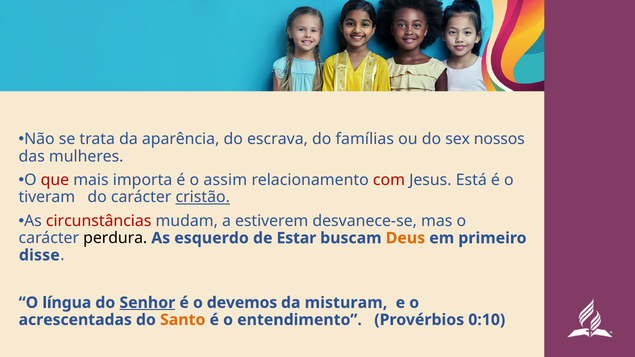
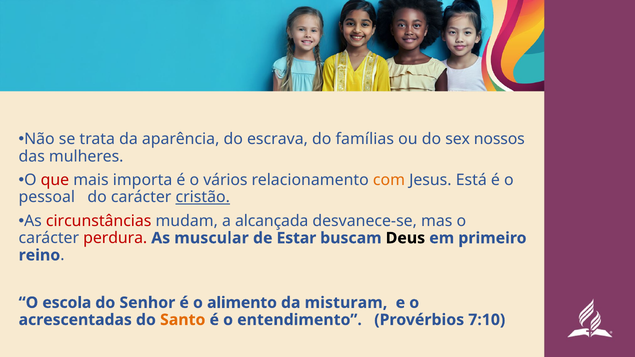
assim: assim -> vários (225, 180)
com colour: red -> orange (389, 180)
tiveram: tiveram -> pessoal (47, 197)
estiverem: estiverem -> alcançada (272, 221)
perdura colour: black -> red (115, 238)
esquerdo: esquerdo -> muscular (211, 238)
Deus colour: orange -> black (405, 238)
disse: disse -> reino (39, 255)
língua: língua -> escola (67, 303)
Senhor underline: present -> none (147, 303)
devemos: devemos -> alimento (242, 303)
0:10: 0:10 -> 7:10 (487, 320)
